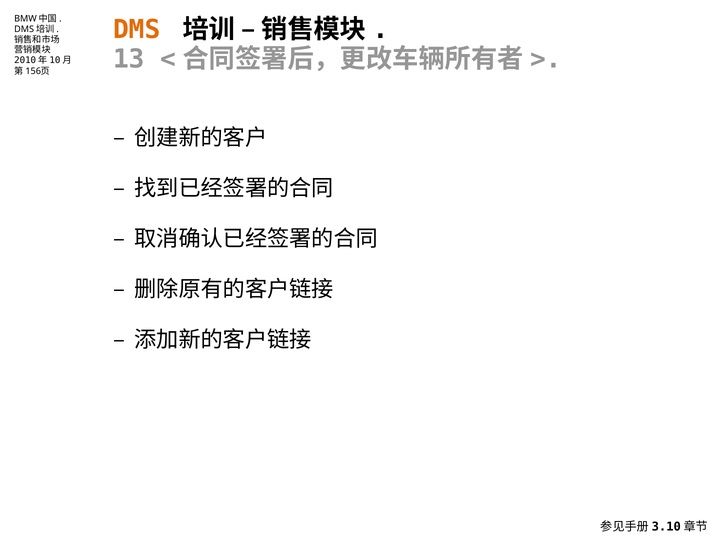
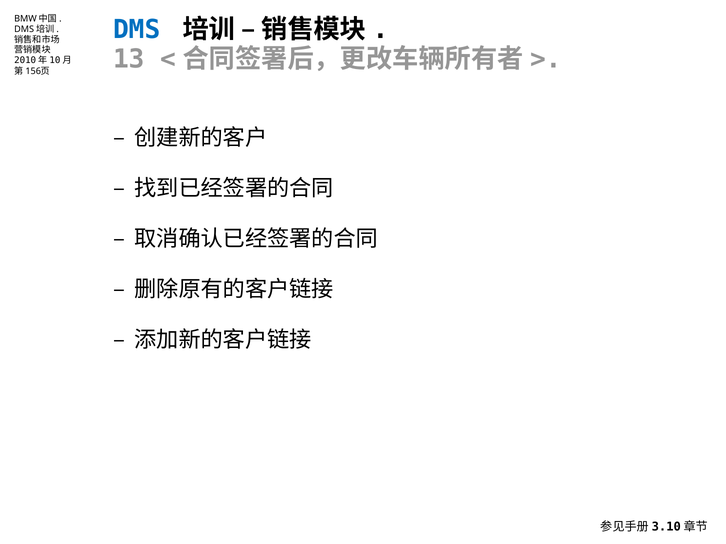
DMS colour: orange -> blue (137, 29)
